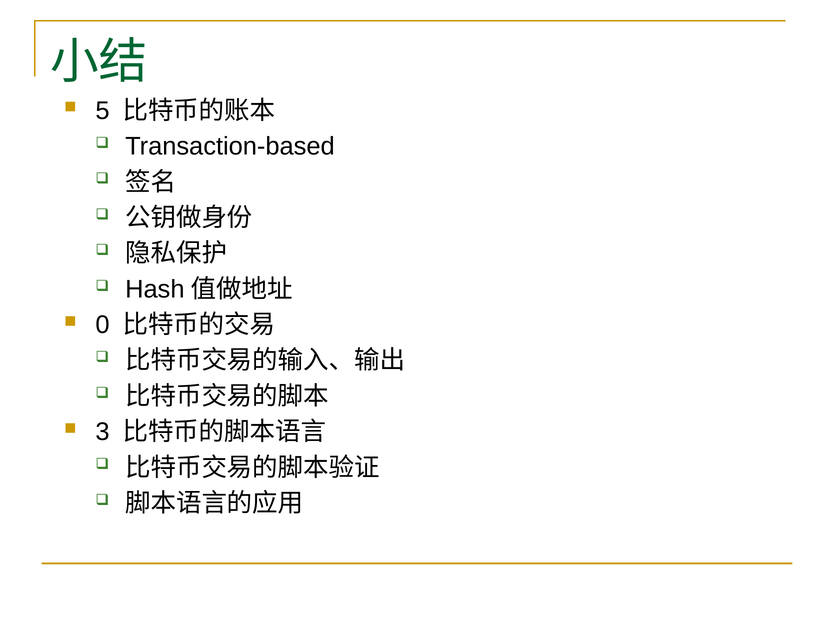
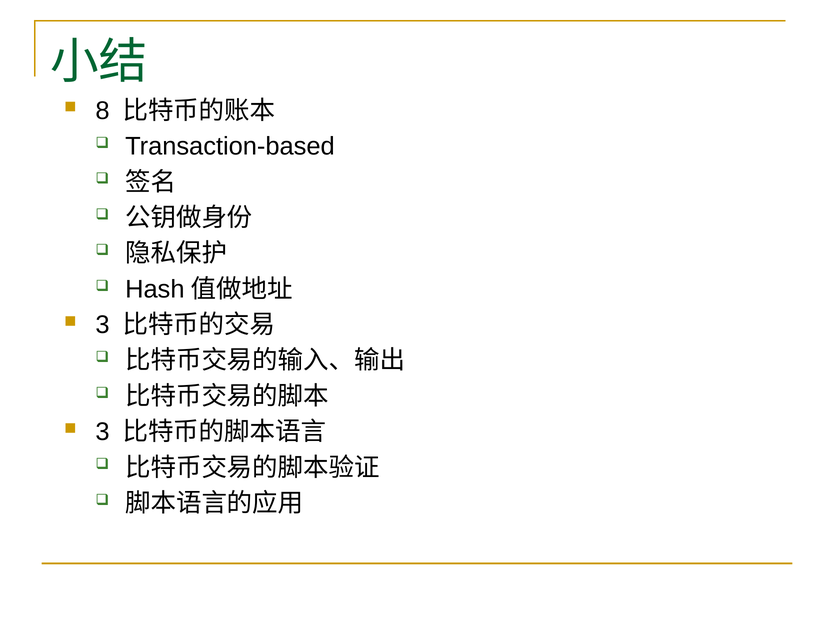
5: 5 -> 8 (103, 111)
0: 0 -> 3 (103, 325)
